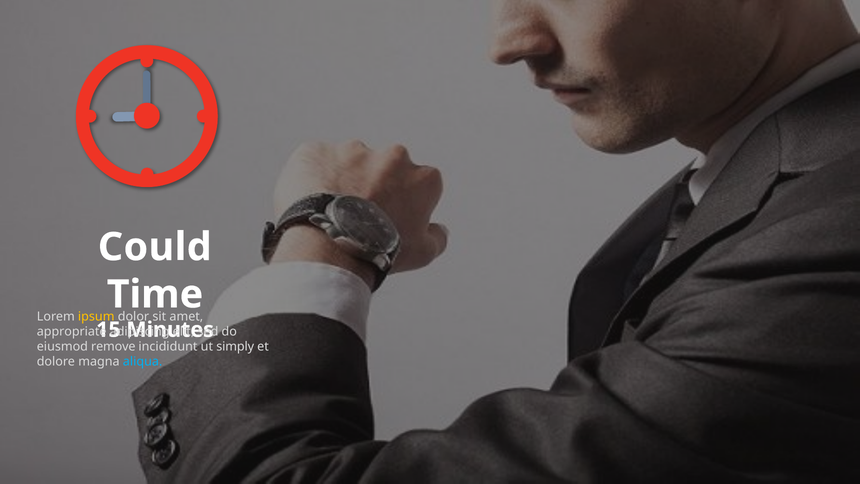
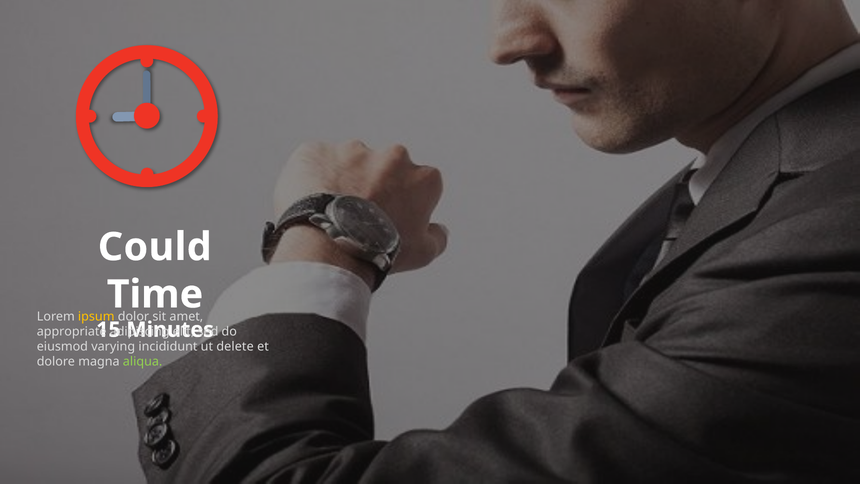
remove: remove -> varying (113, 346)
simply: simply -> delete (235, 346)
aliqua colour: light blue -> light green (143, 361)
